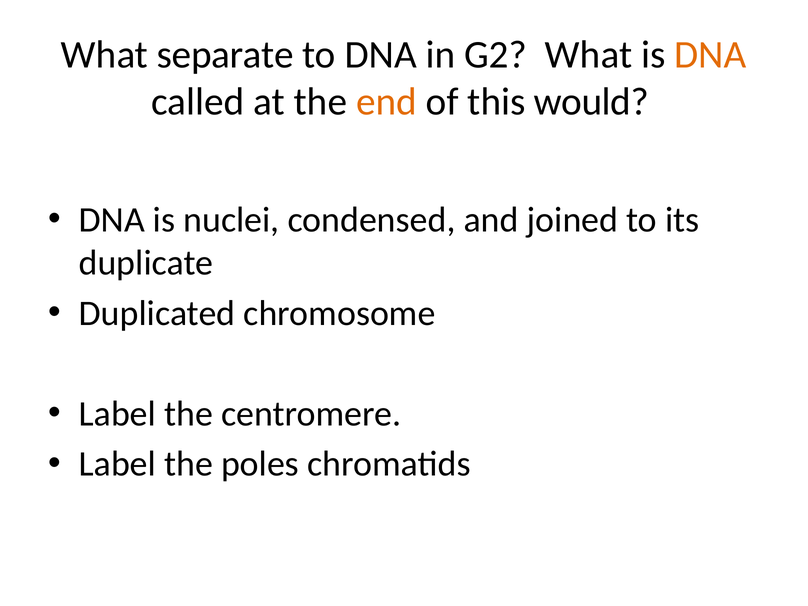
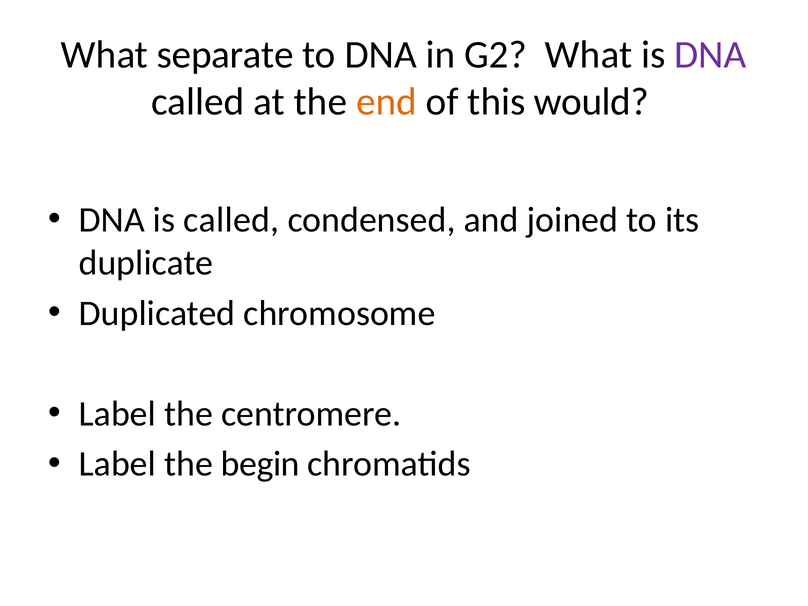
DNA colour: orange -> purple (710, 55)
is nuclei: nuclei -> called (231, 220)
poles: poles -> begin (260, 464)
